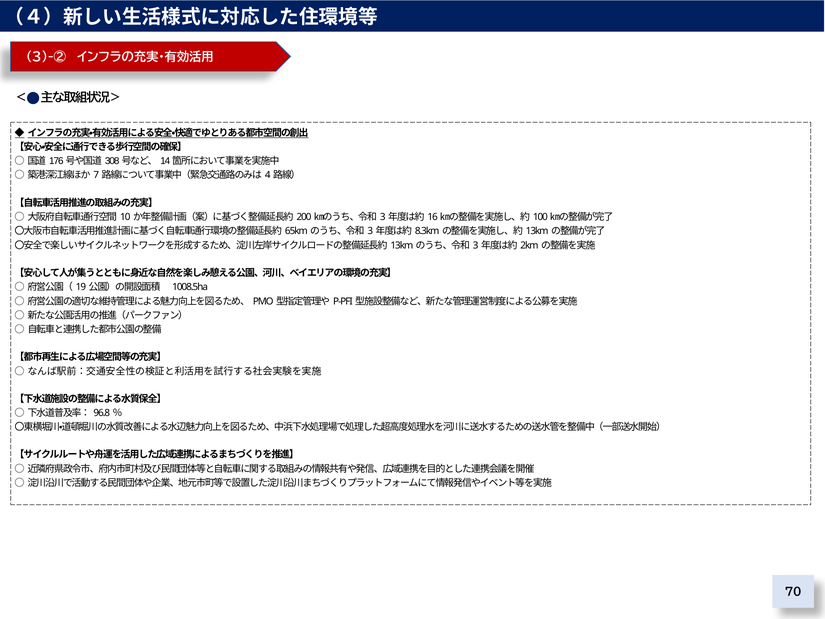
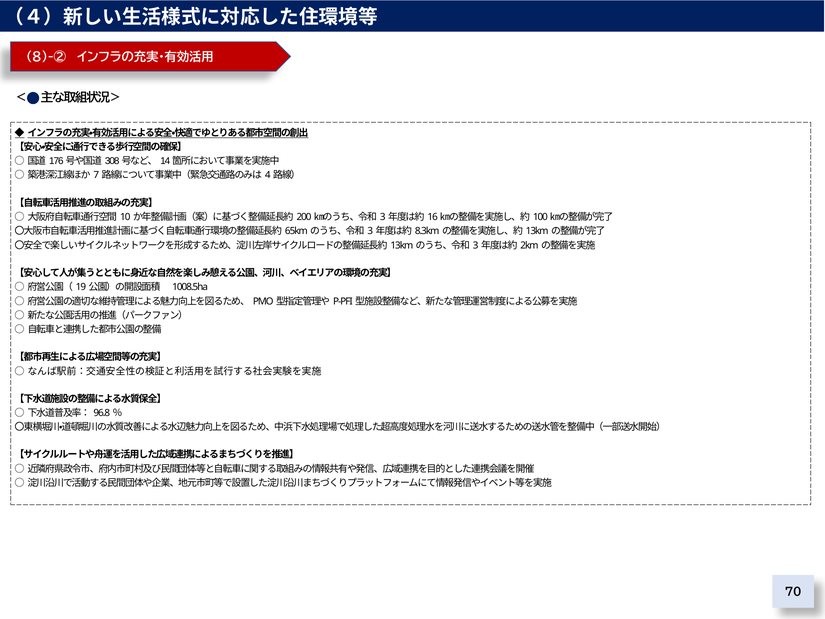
3)-②: 3)-② -> 8)-② (46, 57)
